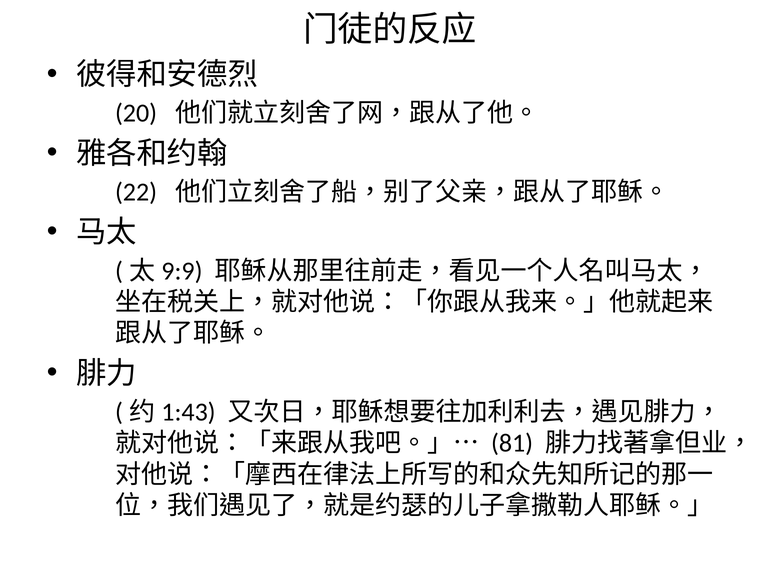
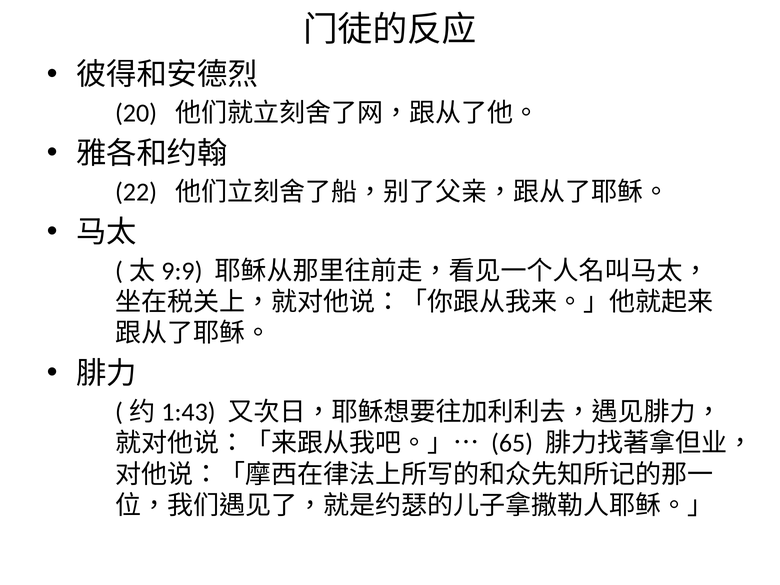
81: 81 -> 65 (512, 443)
